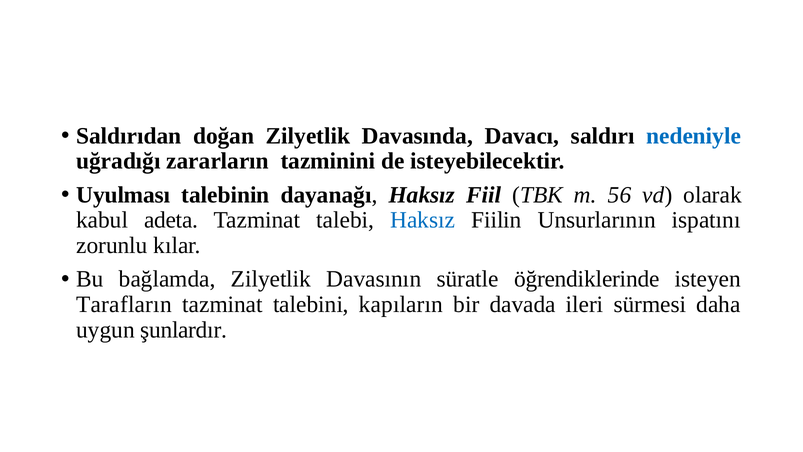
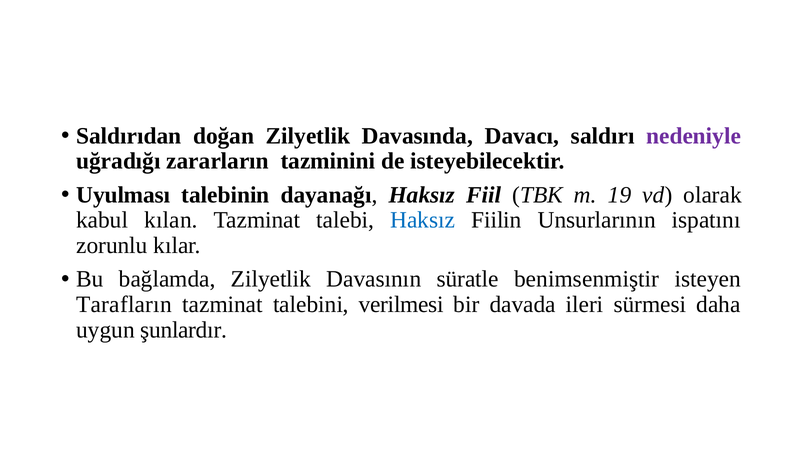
nedeniyle colour: blue -> purple (694, 136)
56: 56 -> 19 (620, 195)
adeta: adeta -> kılan (171, 220)
öğrendiklerinde: öğrendiklerinde -> benimsenmiştir (587, 279)
kapıların: kapıların -> verilmesi (401, 304)
